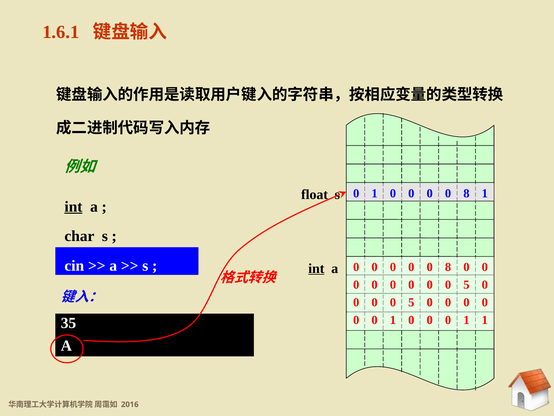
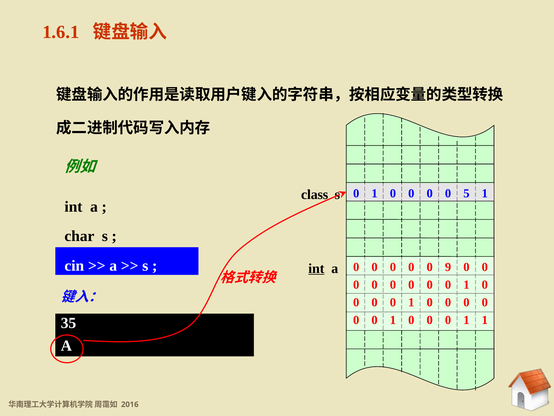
8: 8 -> 5 (466, 193)
float: float -> class (315, 194)
int underline: present -> none (73, 206)
8: 8 -> 9 (448, 267)
5: 5 -> 1 (466, 284)
5: 5 -> 1 (411, 302)
